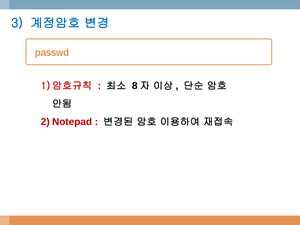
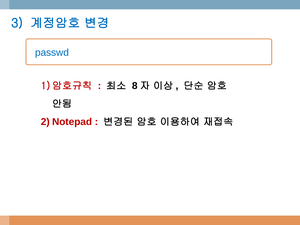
passwd colour: orange -> blue (52, 53)
